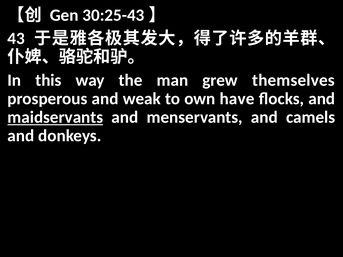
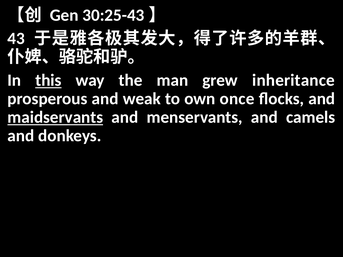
this underline: none -> present (48, 80)
themselves: themselves -> inheritance (293, 80)
have: have -> once (237, 99)
